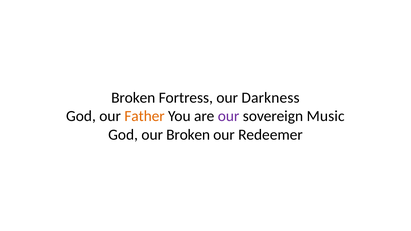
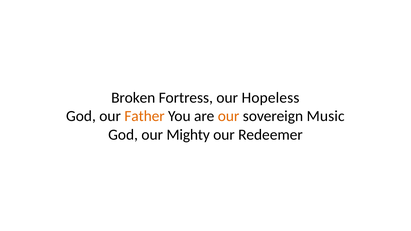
Darkness: Darkness -> Hopeless (271, 98)
our colour: purple -> orange (229, 116)
our Broken: Broken -> Mighty (188, 135)
